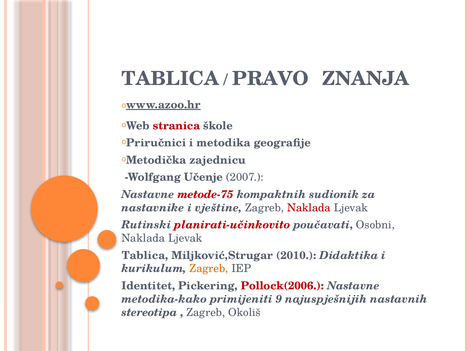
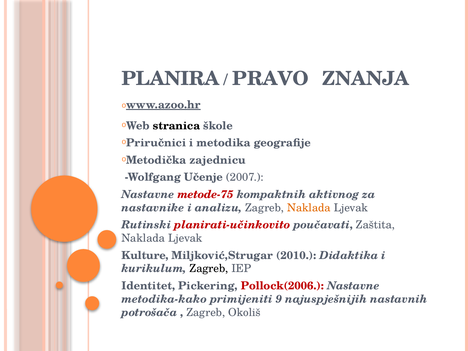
TABLICA: TABLICA -> PLANIRA (170, 79)
stranica colour: red -> black (176, 126)
sudionik: sudionik -> aktivnog (334, 195)
vještine: vještine -> analizu (218, 208)
Naklada colour: red -> orange (309, 208)
Osobni: Osobni -> Zaštita (375, 225)
Tablica: Tablica -> Kulture (145, 255)
Zagreb colour: orange -> black (209, 269)
stereotipa: stereotipa -> potrošača (149, 312)
